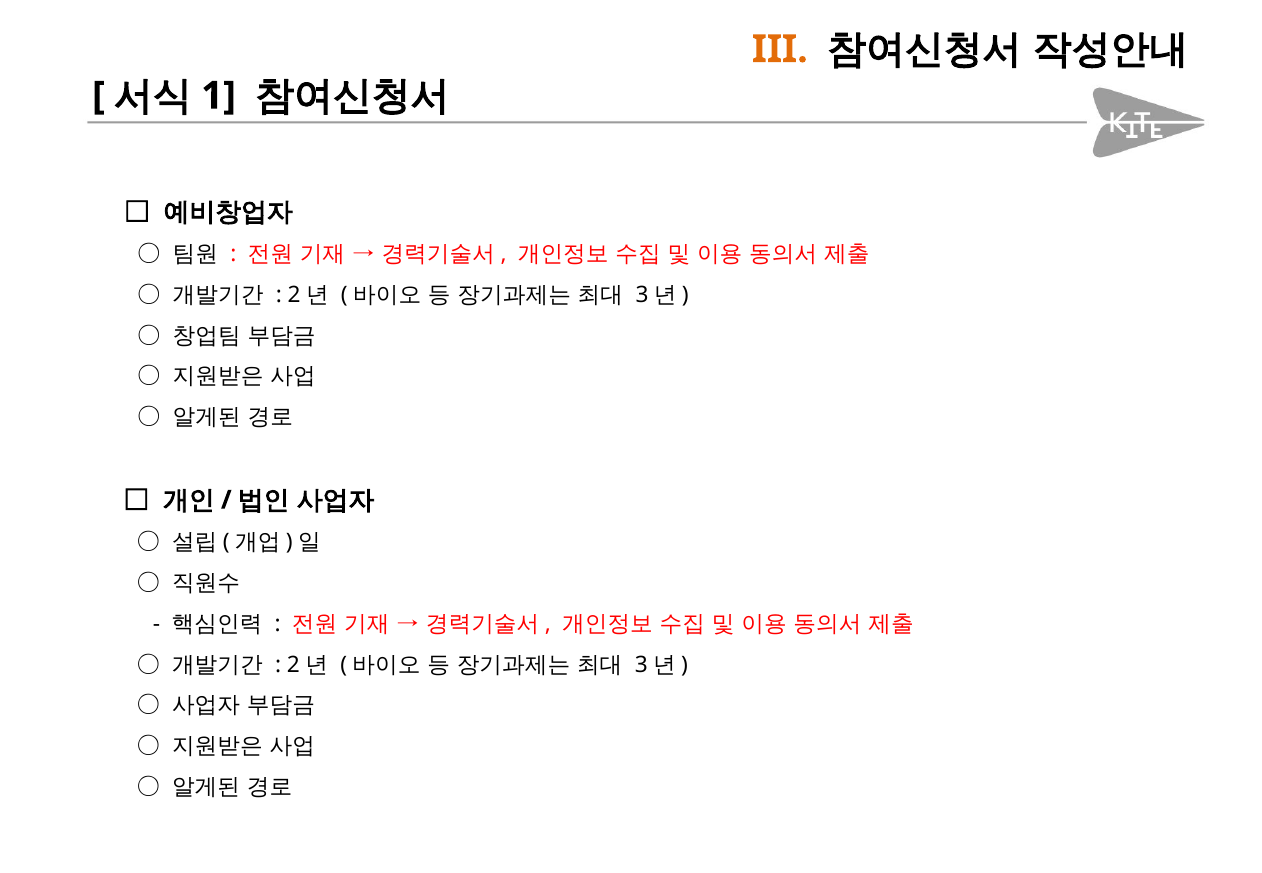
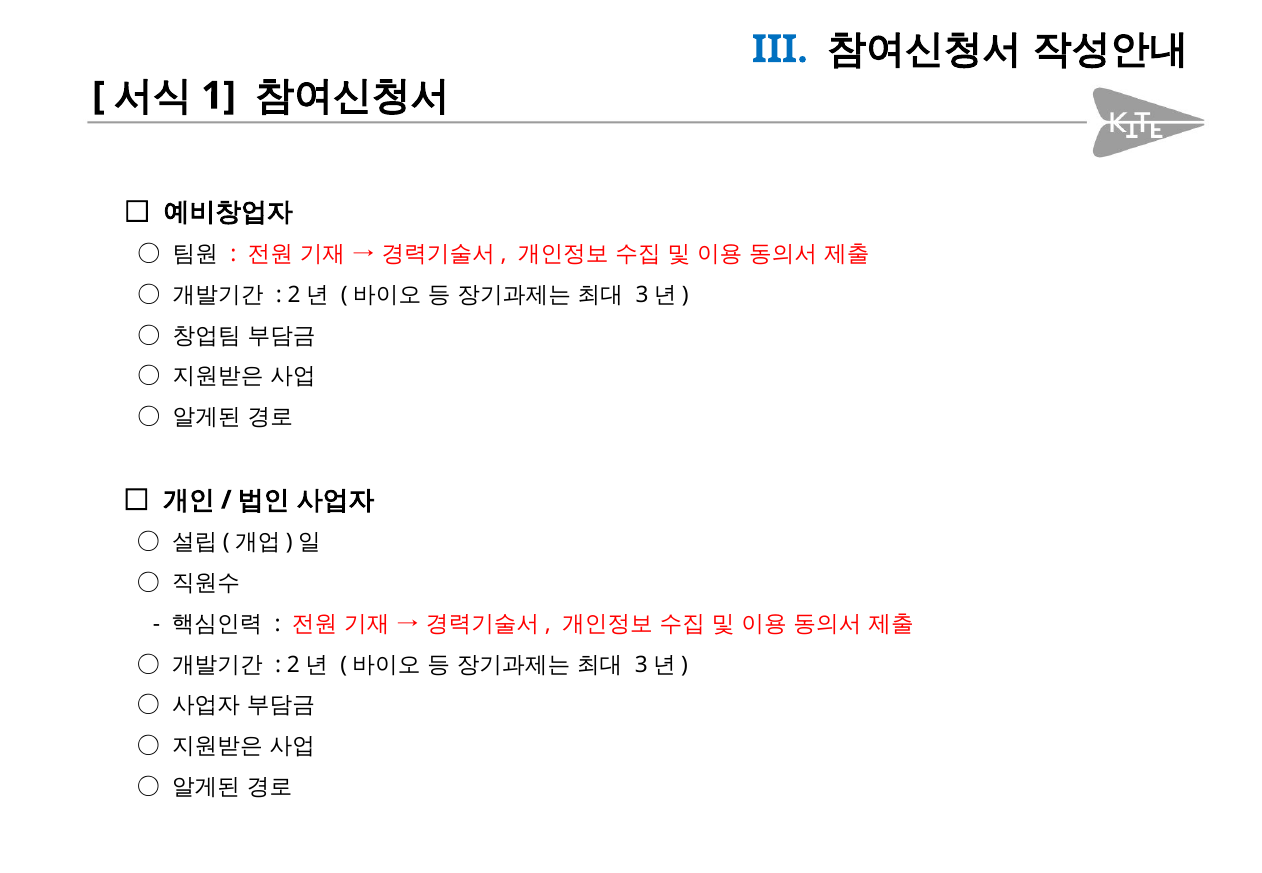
III colour: orange -> blue (780, 49)
